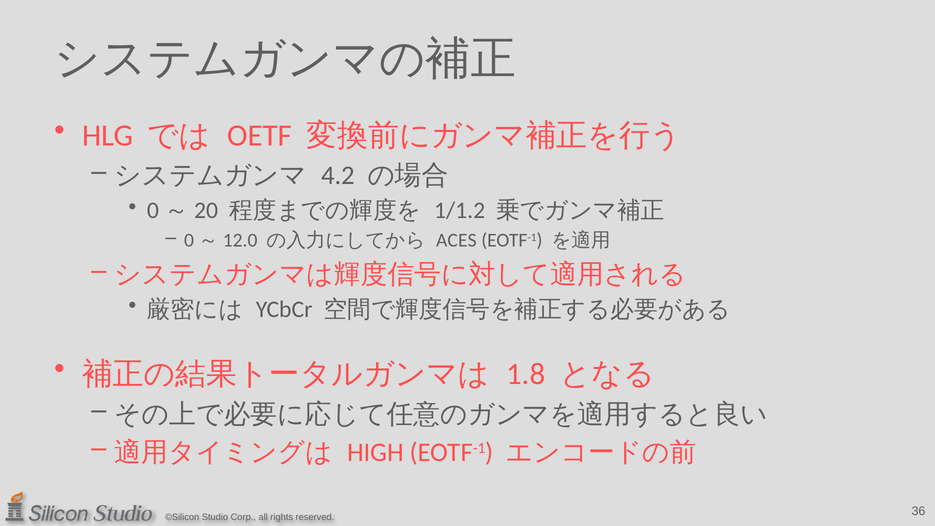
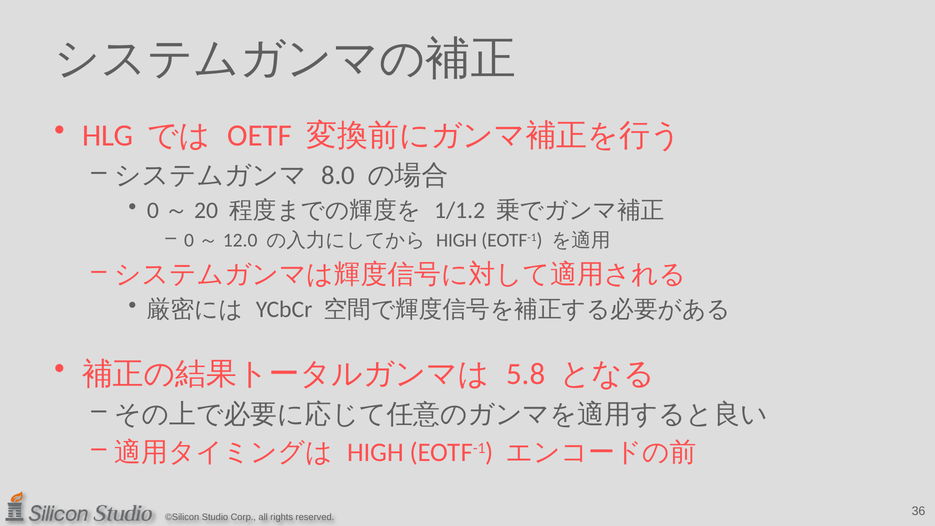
4.2: 4.2 -> 8.0 (338, 176)
ACES: ACES -> HIGH (457, 240)
1.8: 1.8 -> 5.8 (526, 374)
